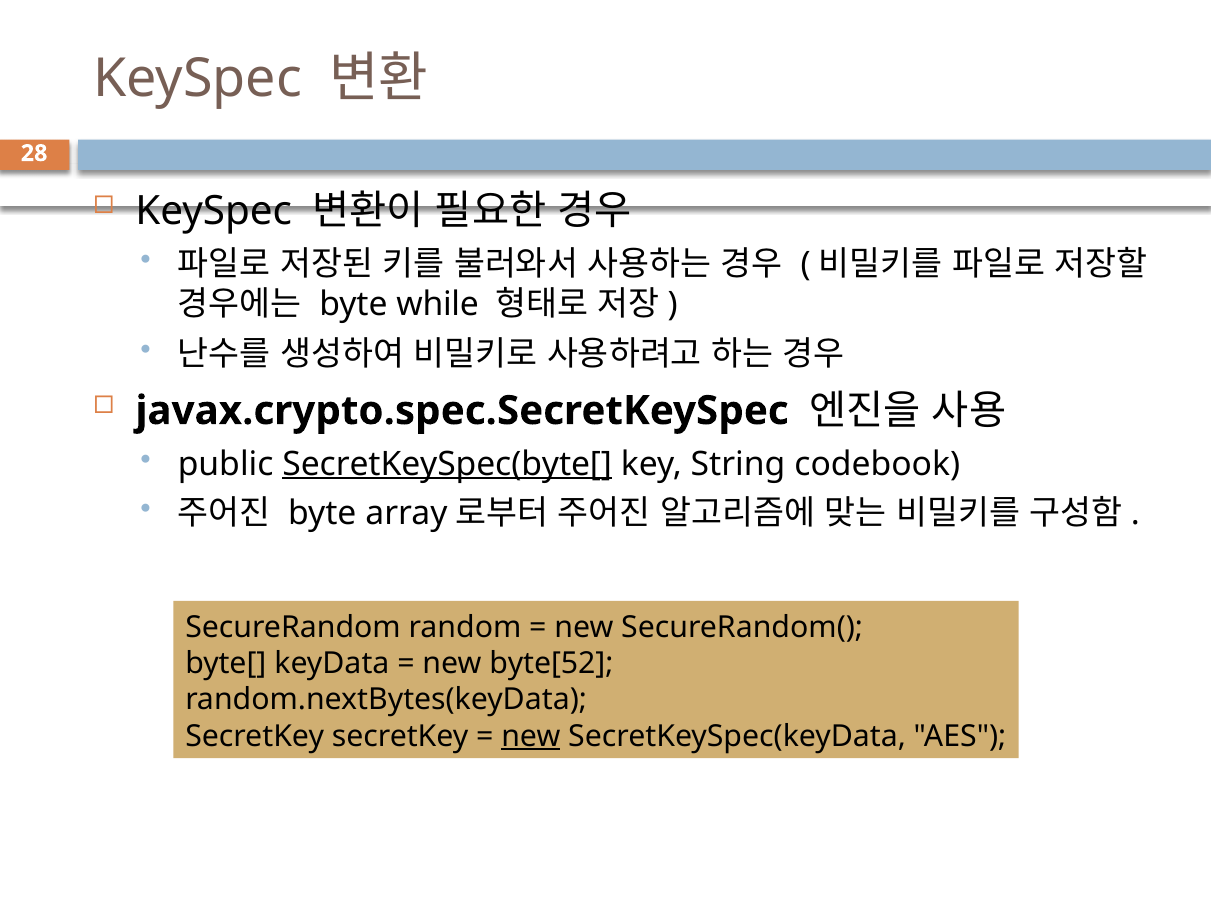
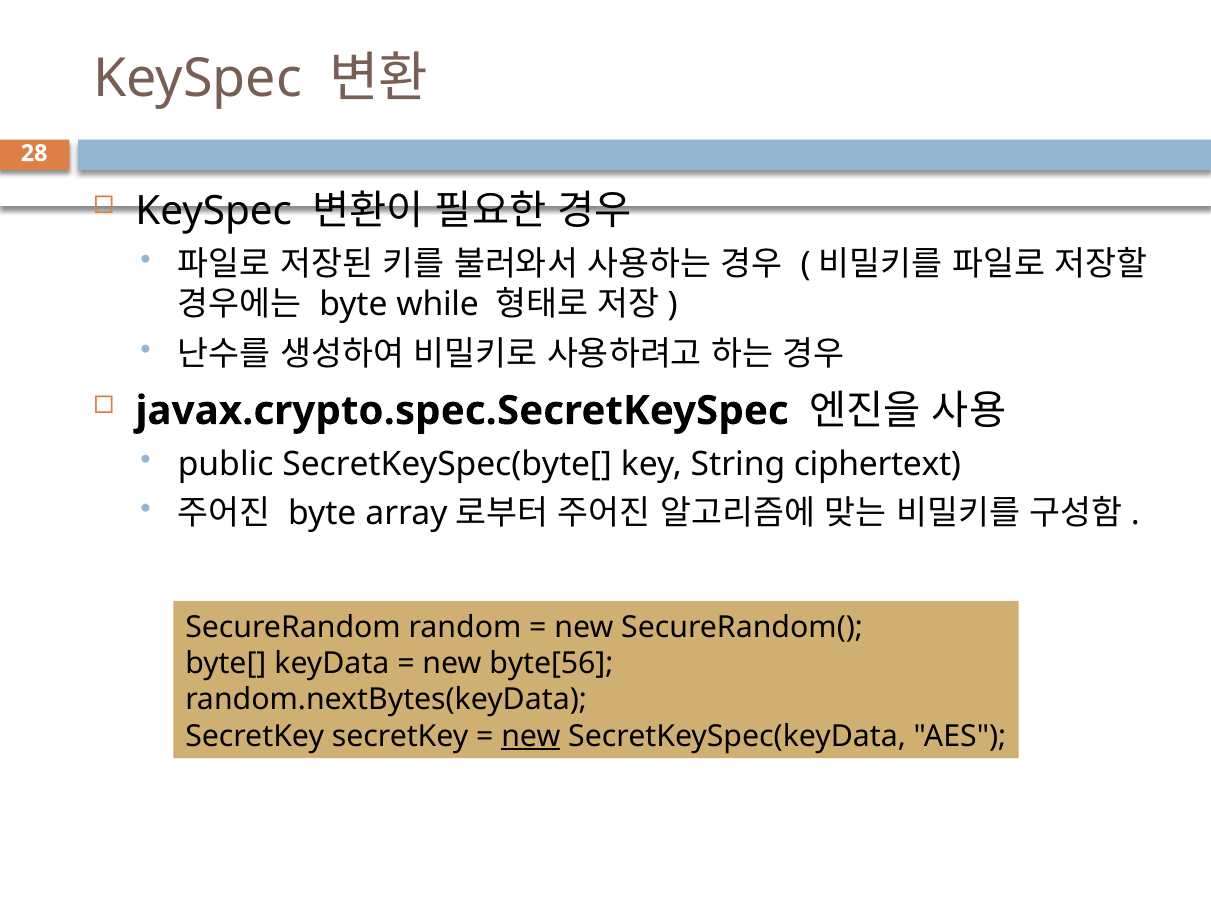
SecretKeySpec(byte[ underline: present -> none (447, 464)
codebook: codebook -> ciphertext (877, 464)
byte[52: byte[52 -> byte[56 (551, 663)
